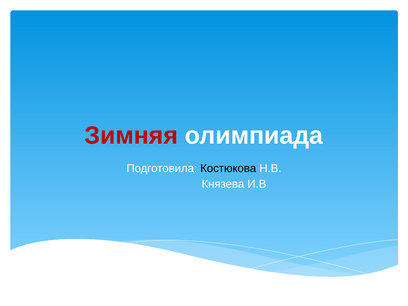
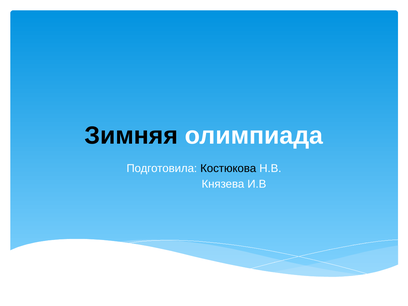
Зимняя colour: red -> black (131, 136)
